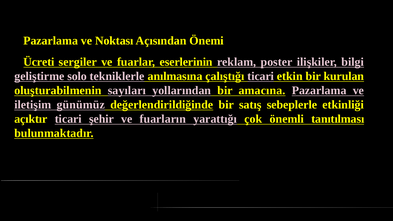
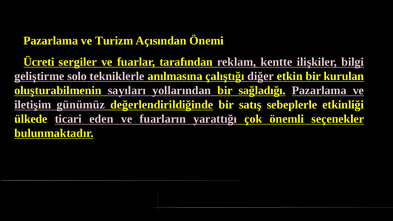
Noktası: Noktası -> Turizm (114, 41)
eserlerinin: eserlerinin -> tarafından (186, 62)
poster: poster -> kentte (276, 62)
çalıştığı ticari: ticari -> diğer (261, 76)
amacına: amacına -> sağladığı (262, 91)
açıktır: açıktır -> ülkede (31, 119)
şehir: şehir -> eden (101, 119)
tanıtılması: tanıtılması -> seçenekler (338, 119)
